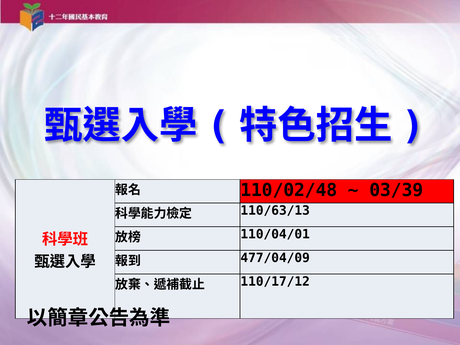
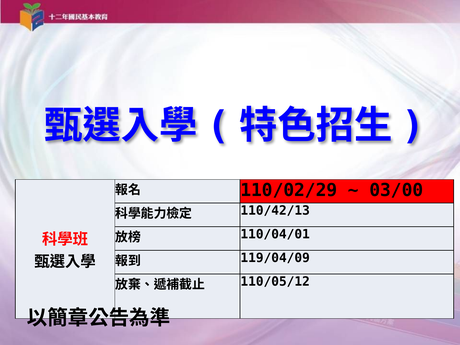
110/02/48: 110/02/48 -> 110/02/29 (289, 190)
03/39: 03/39 -> 03/00 (396, 190)
110/63/13: 110/63/13 -> 110/42/13 (275, 211)
477/04/09: 477/04/09 -> 119/04/09 (275, 258)
110/17/12: 110/17/12 -> 110/05/12 (275, 282)
